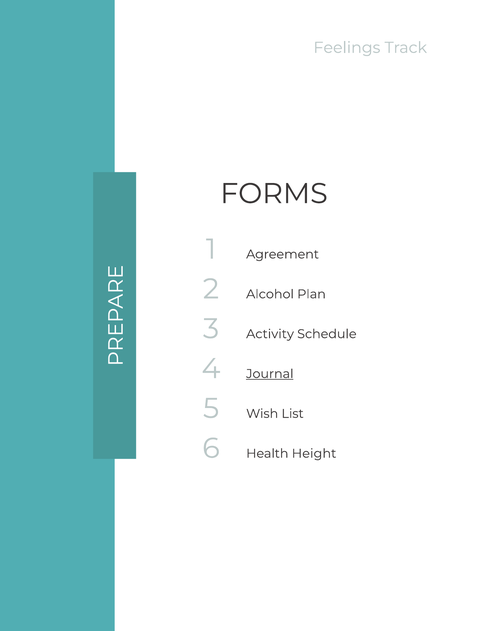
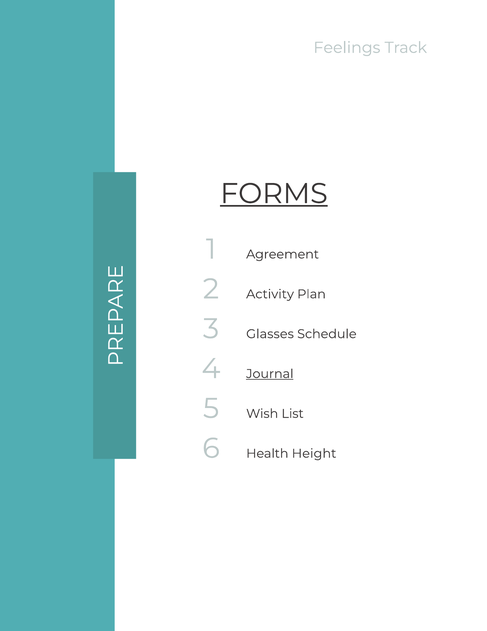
FORMS underline: none -> present (274, 193)
Alcohol: Alcohol -> Activity (270, 294)
Activity: Activity -> Glasses (270, 334)
